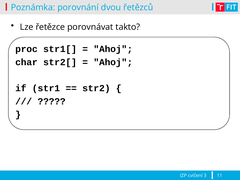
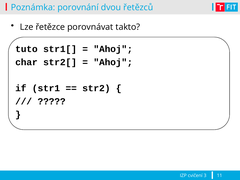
proc: proc -> tuto (26, 49)
